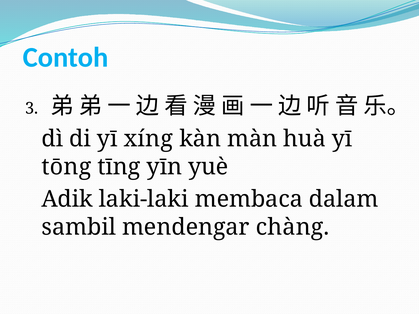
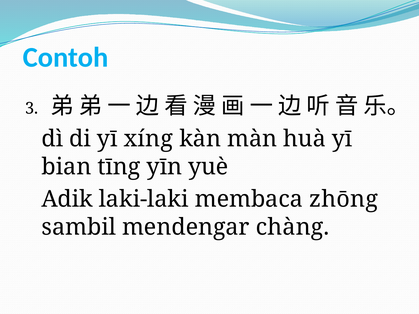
tōng: tōng -> bian (66, 167)
dalam: dalam -> zhōng (344, 199)
